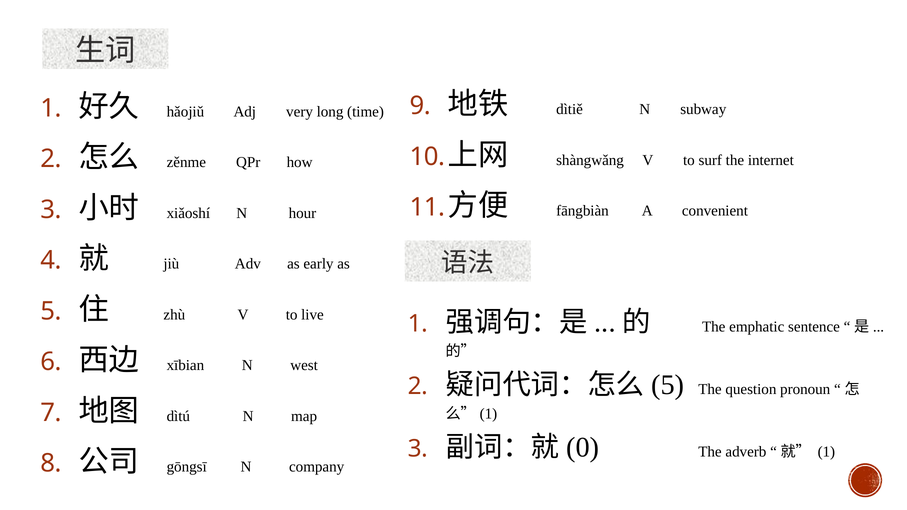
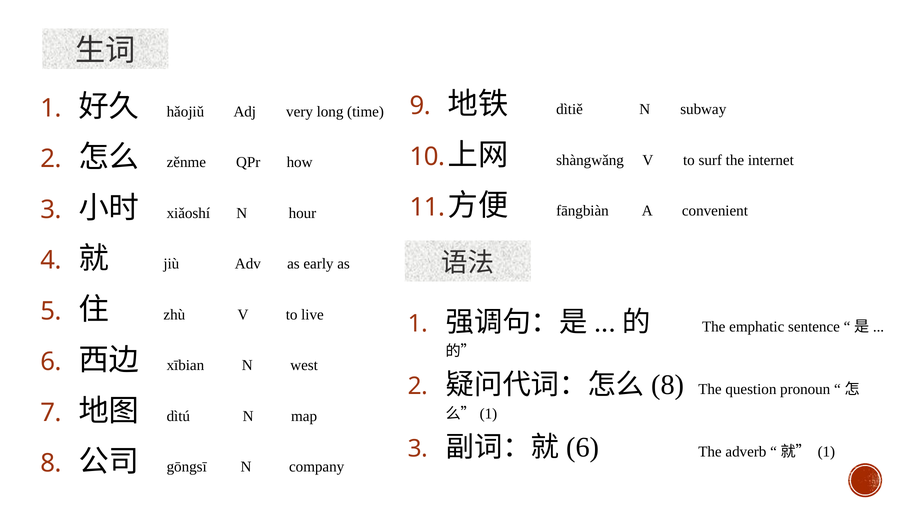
5: 5 -> 8 (668, 385)
0: 0 -> 6 (583, 448)
